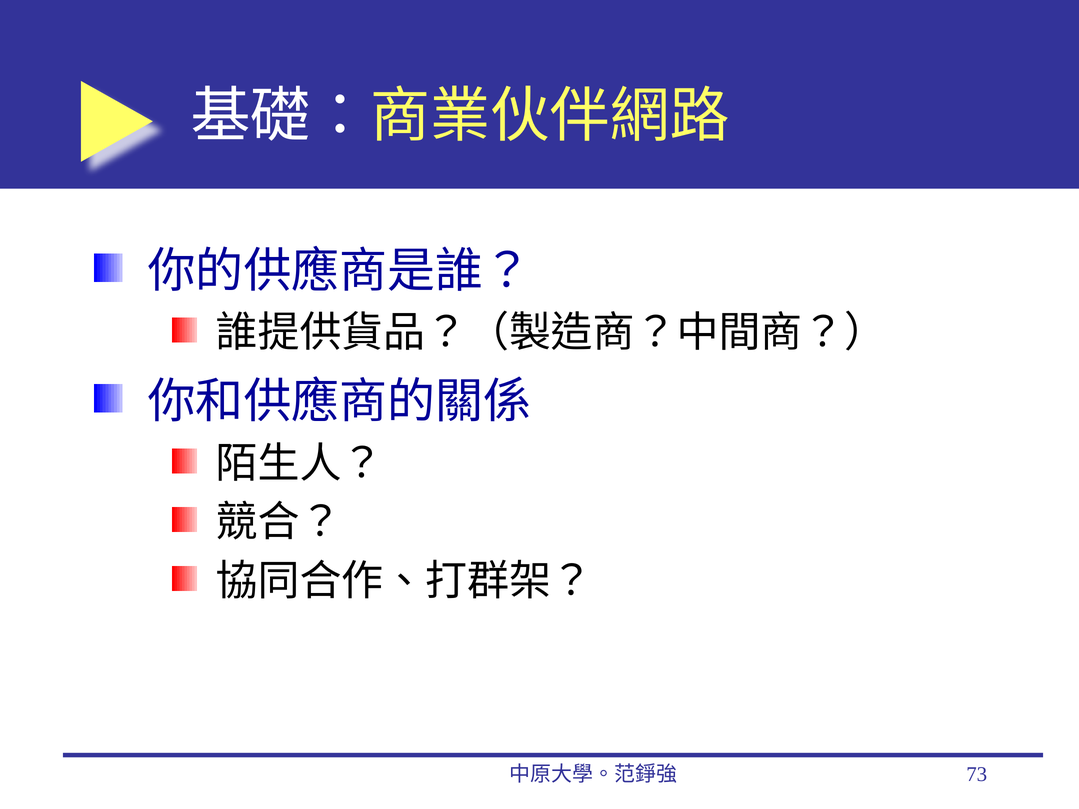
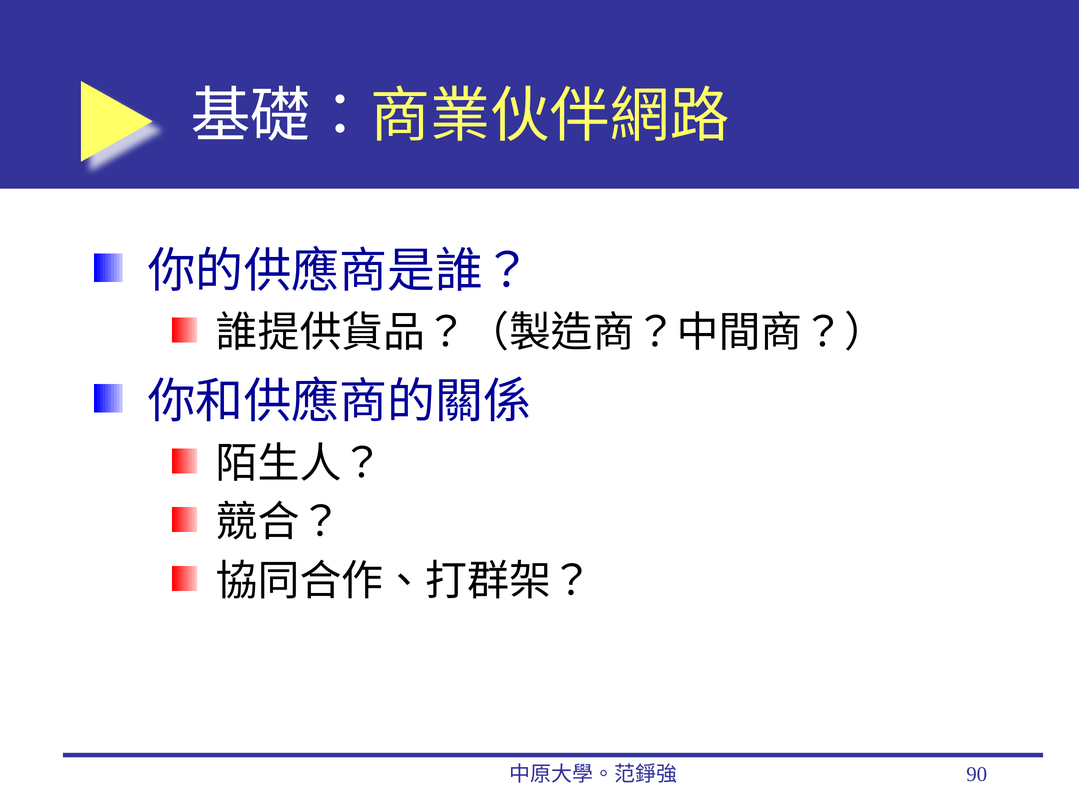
73: 73 -> 90 (977, 775)
